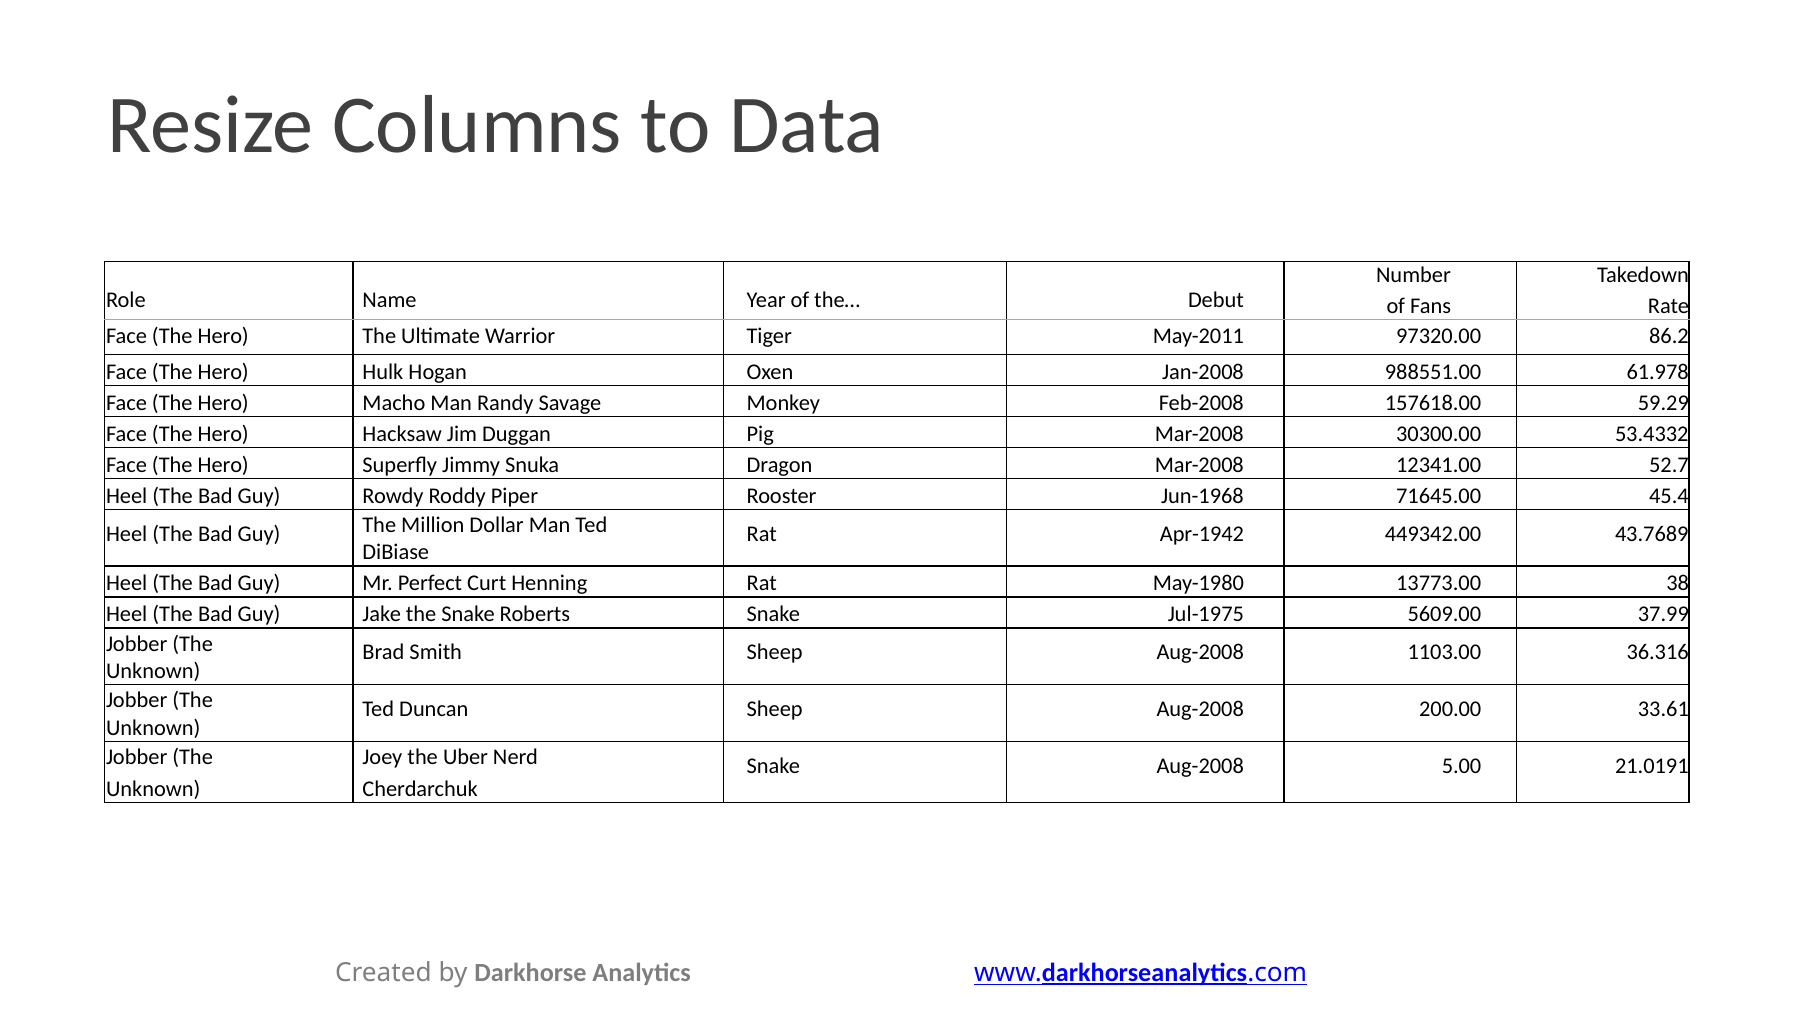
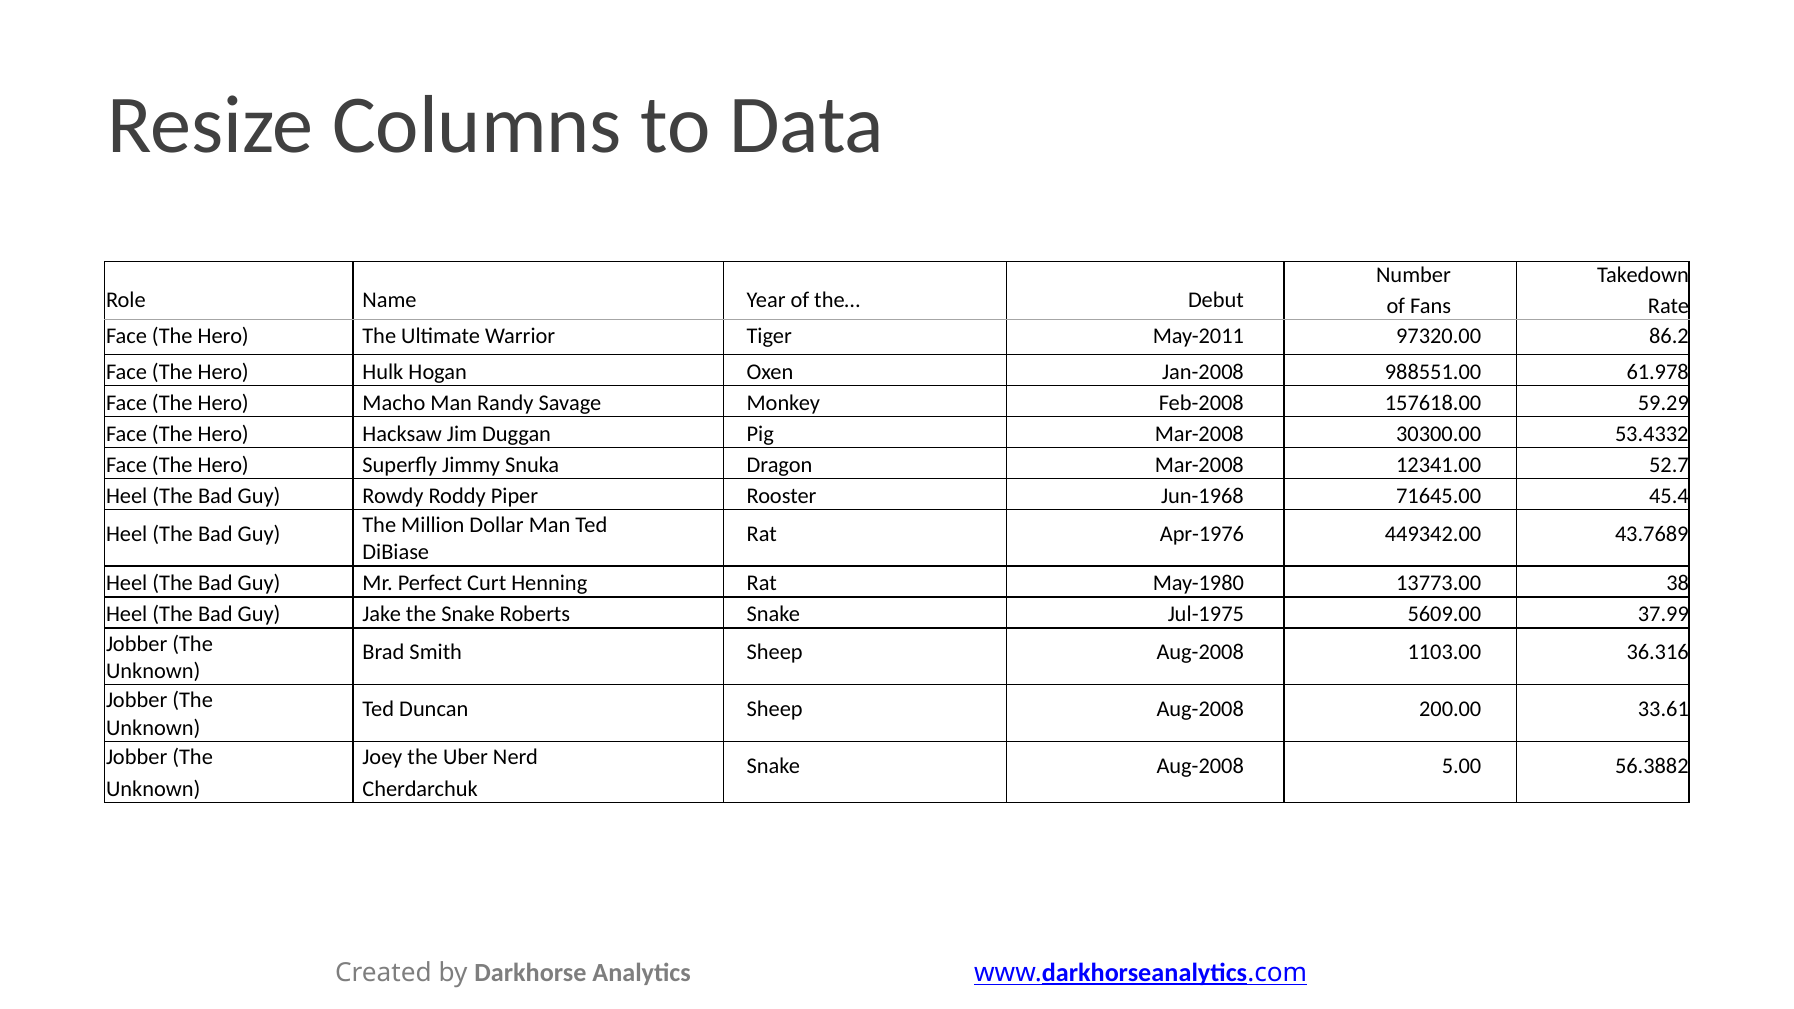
Apr-1942: Apr-1942 -> Apr-1976 (1202, 534)
21.0191: 21.0191 -> 56.3882 (1652, 766)
